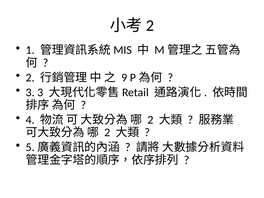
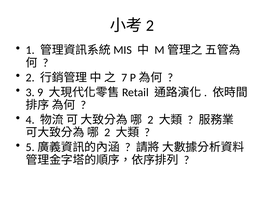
9: 9 -> 7 (124, 78)
3 3: 3 -> 9 (40, 92)
